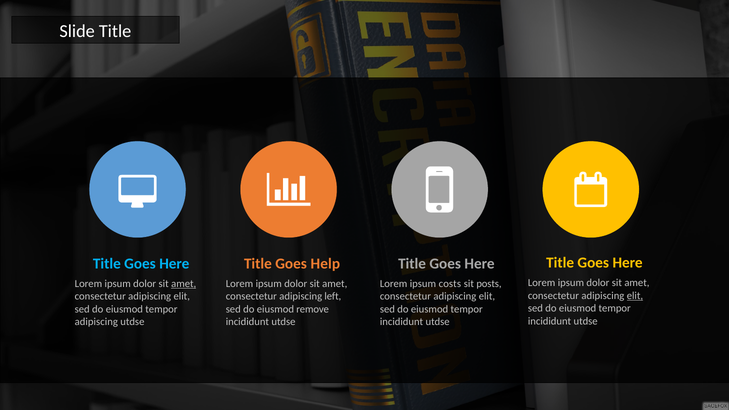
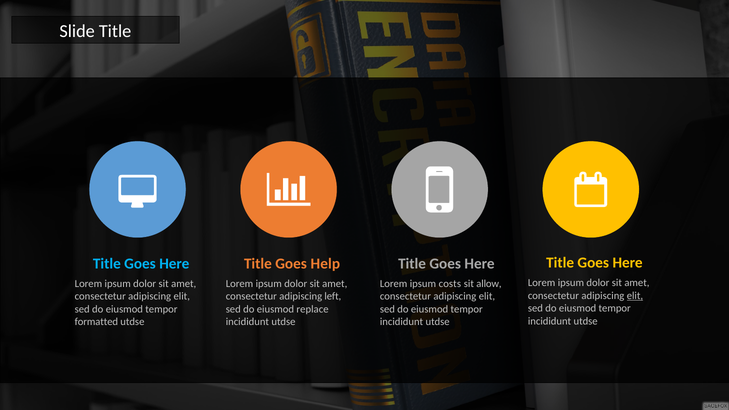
posts: posts -> allow (489, 284)
amet underline: present -> none (184, 284)
remove: remove -> replace (313, 309)
adipiscing: adipiscing -> formatted (96, 322)
